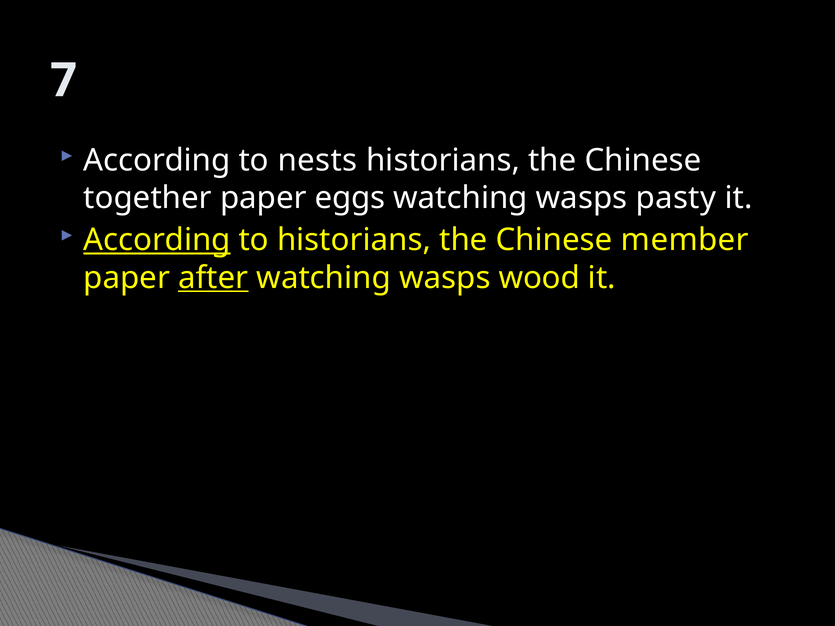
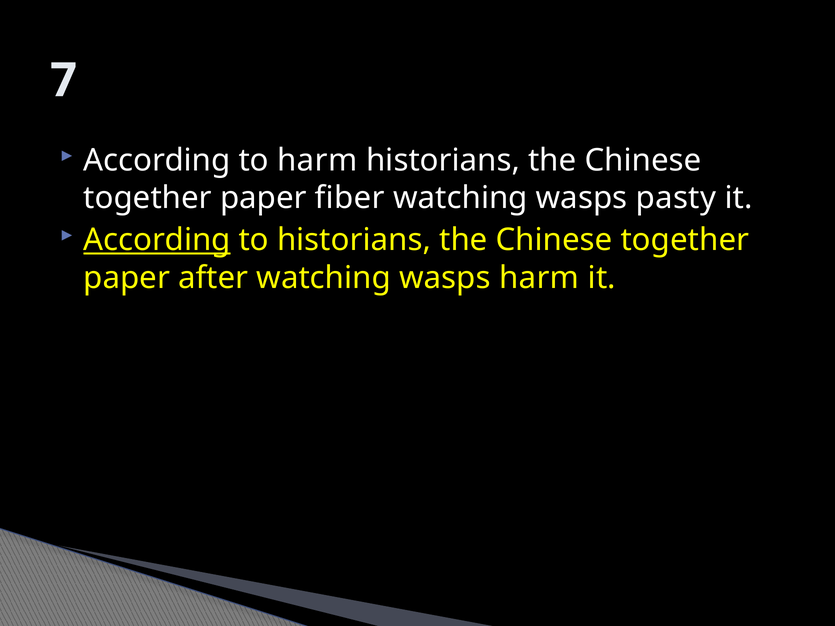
to nests: nests -> harm (317, 160)
eggs: eggs -> fiber (350, 198)
member: member -> together (685, 240)
after underline: present -> none (213, 278)
wasps wood: wood -> harm (539, 278)
